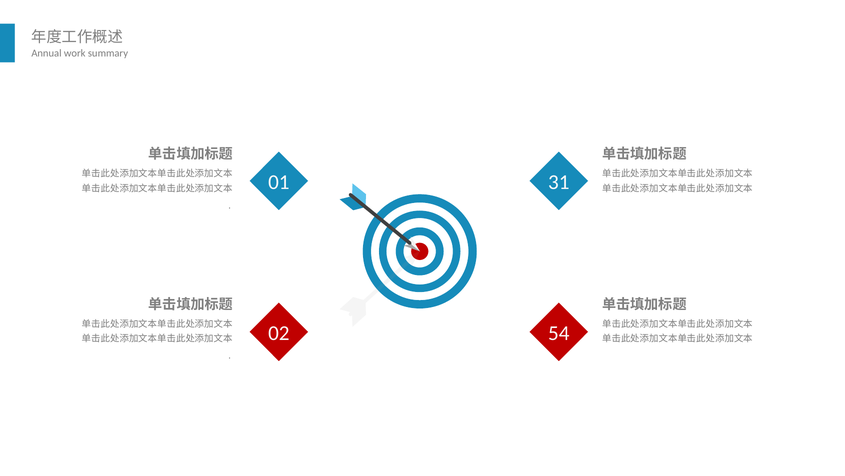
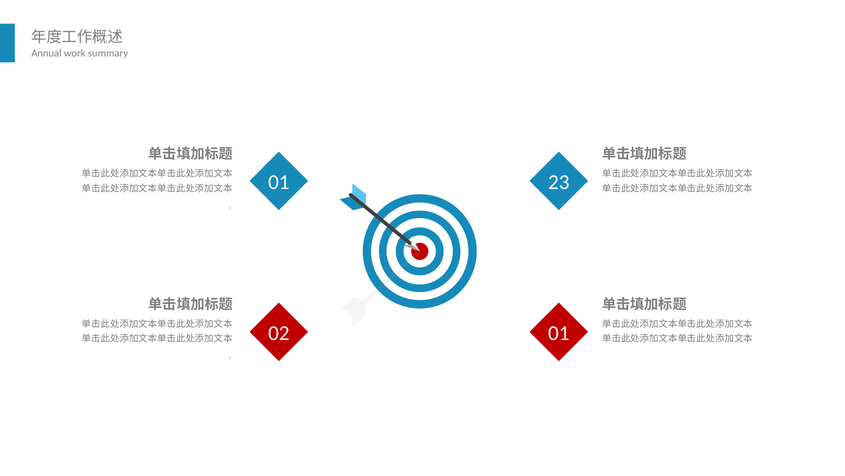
31: 31 -> 23 (559, 182)
02 54: 54 -> 01 (559, 333)
